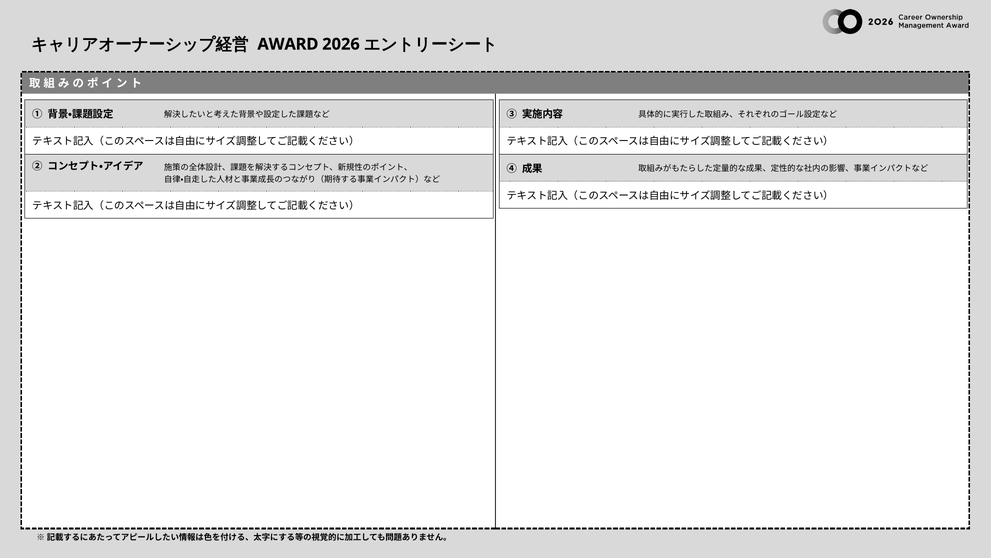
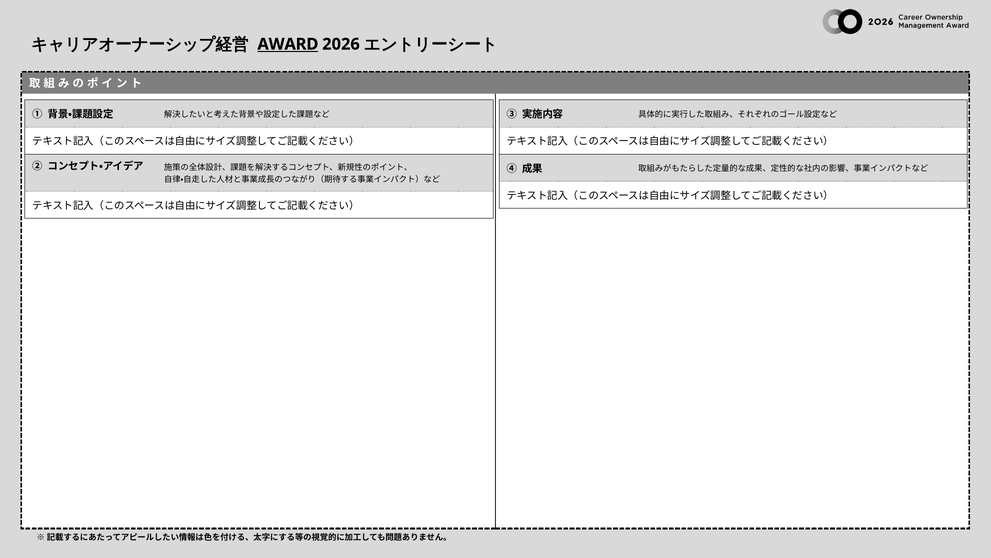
AWARD underline: none -> present (288, 44)
